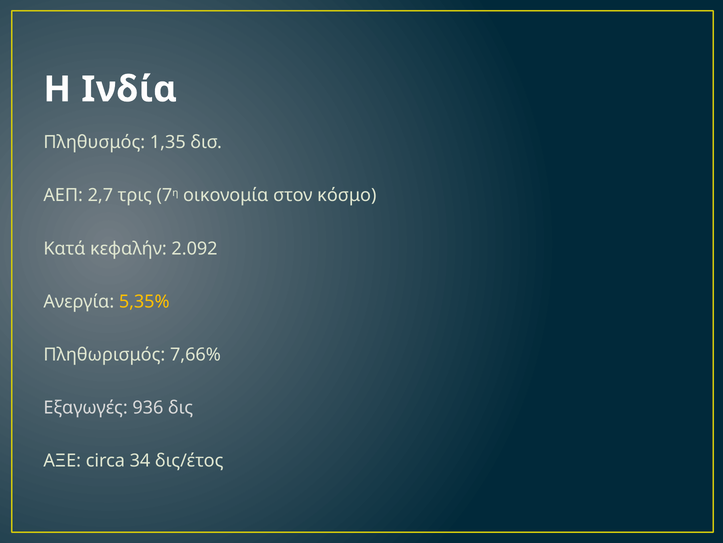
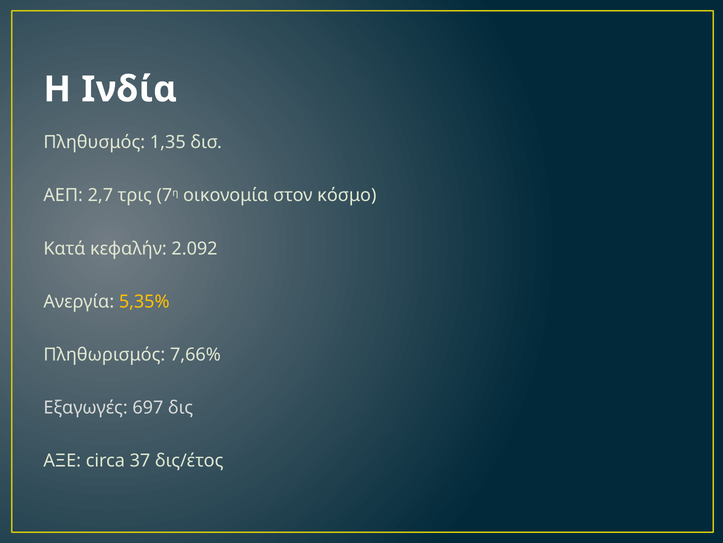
936: 936 -> 697 (148, 407)
34: 34 -> 37 (140, 460)
